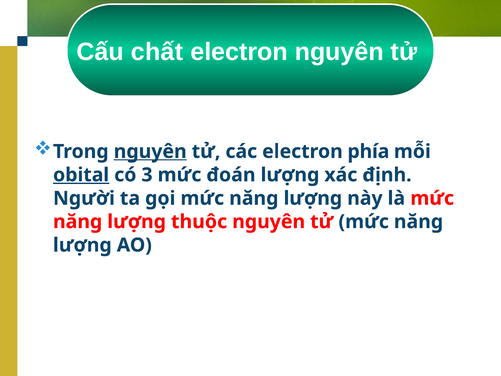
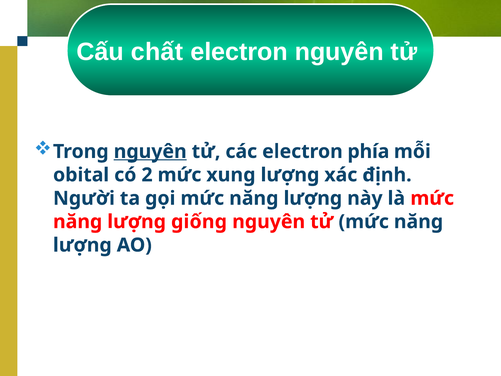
obital underline: present -> none (81, 175)
3: 3 -> 2 (147, 175)
đoán: đoán -> xung (231, 175)
thuộc: thuộc -> giống (199, 222)
